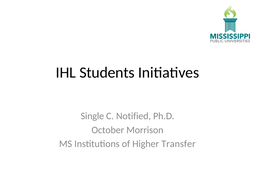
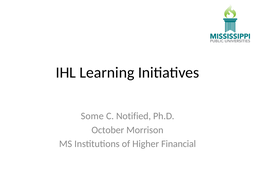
Students: Students -> Learning (107, 73)
Single: Single -> Some (92, 116)
Transfer: Transfer -> Financial (179, 144)
